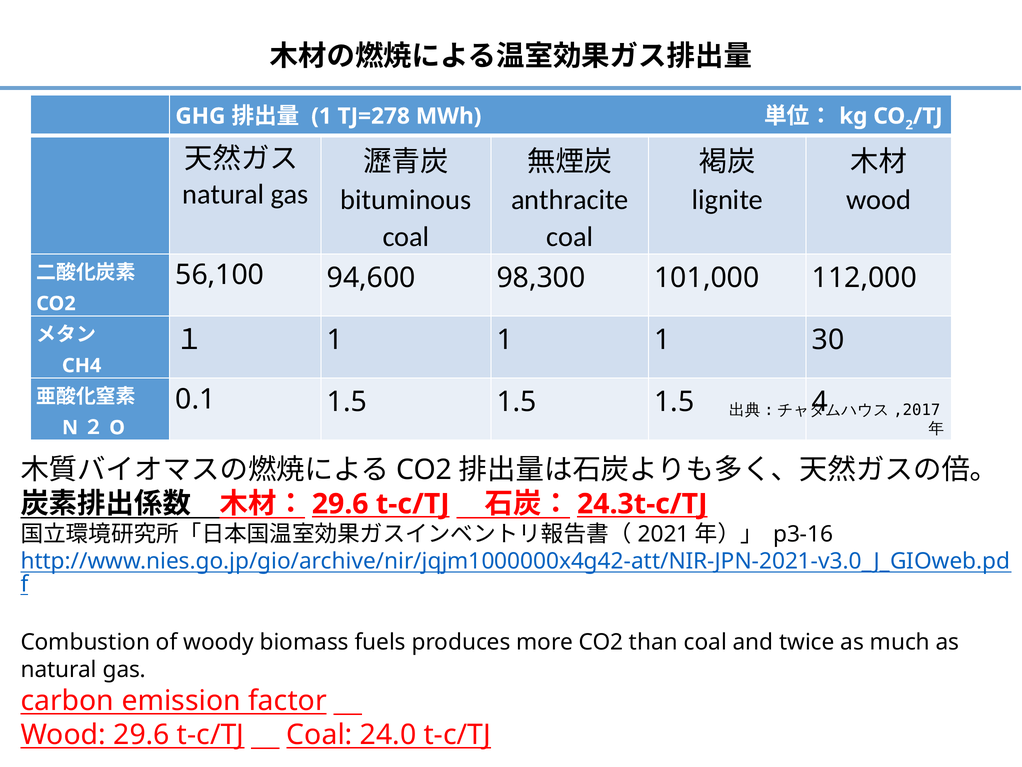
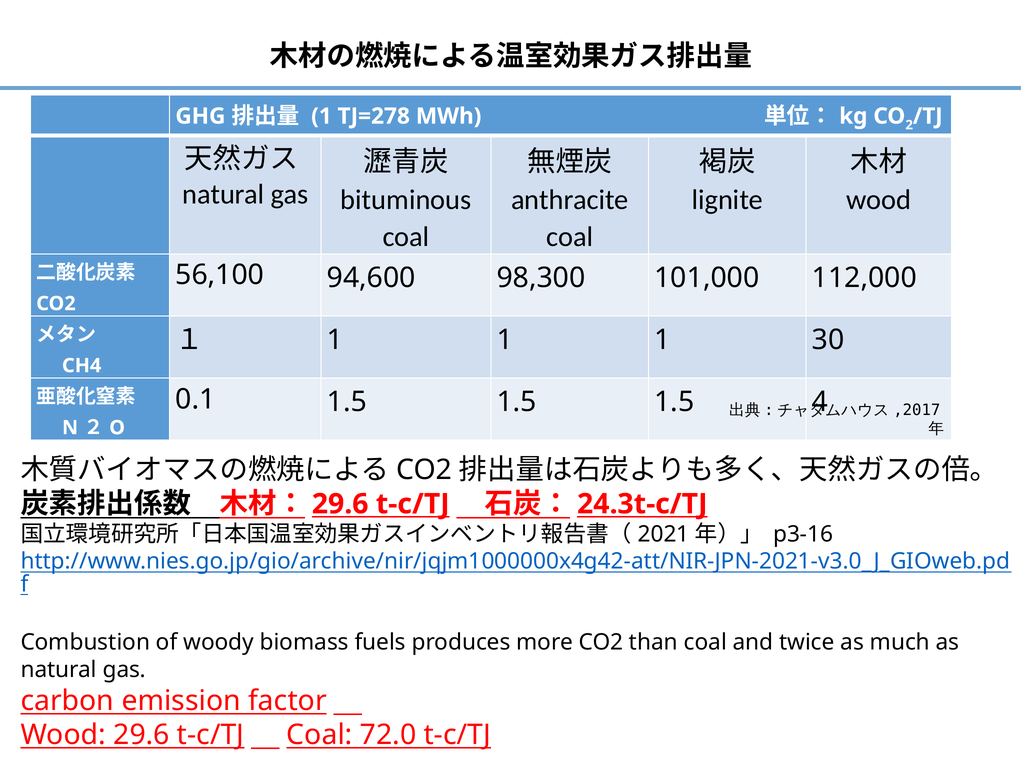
24.0: 24.0 -> 72.0 (388, 734)
